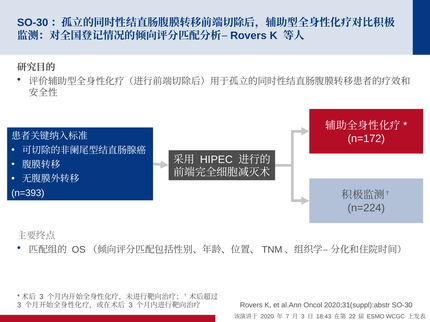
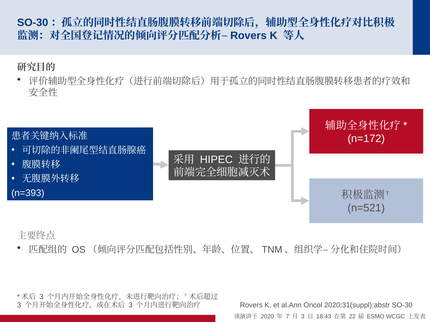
n=224: n=224 -> n=521 (366, 208)
